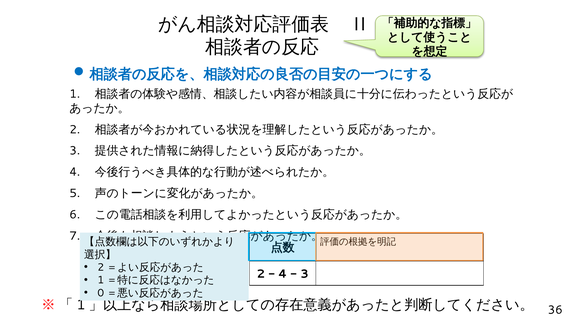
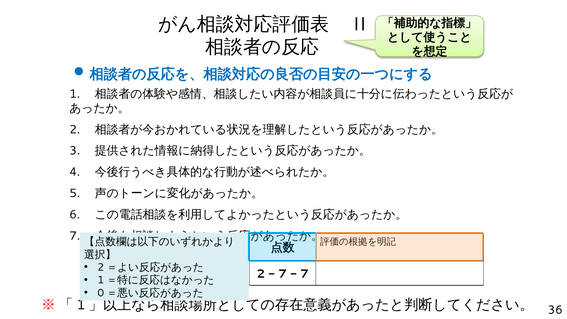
4: 4 -> 7 (283, 274)
3: 3 -> 7 (305, 274)
